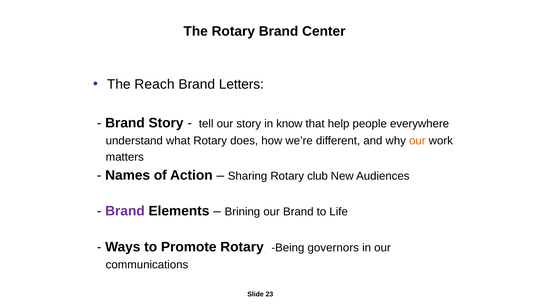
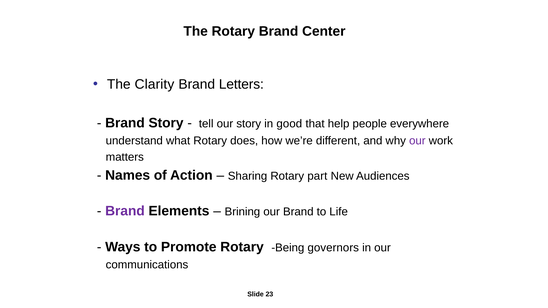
Reach: Reach -> Clarity (154, 84)
know: know -> good (289, 124)
our colour: orange -> purple (417, 141)
club: club -> part (317, 176)
